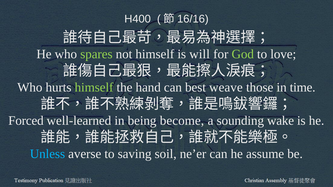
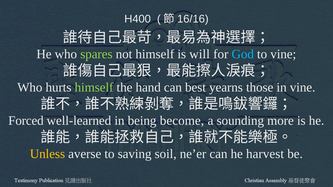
God colour: light green -> light blue (243, 54)
to love: love -> vine (283, 54)
weave: weave -> yearns (226, 87)
in time: time -> vine (303, 87)
wake: wake -> more (280, 121)
Unless colour: light blue -> yellow (47, 154)
assume: assume -> harvest (265, 154)
